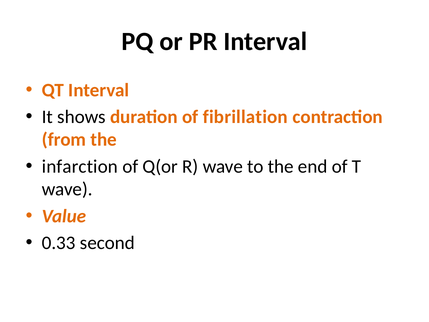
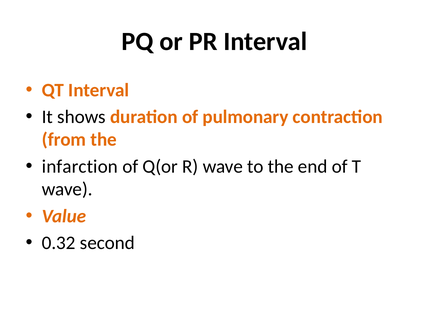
fibrillation: fibrillation -> pulmonary (246, 117)
0.33: 0.33 -> 0.32 (59, 243)
